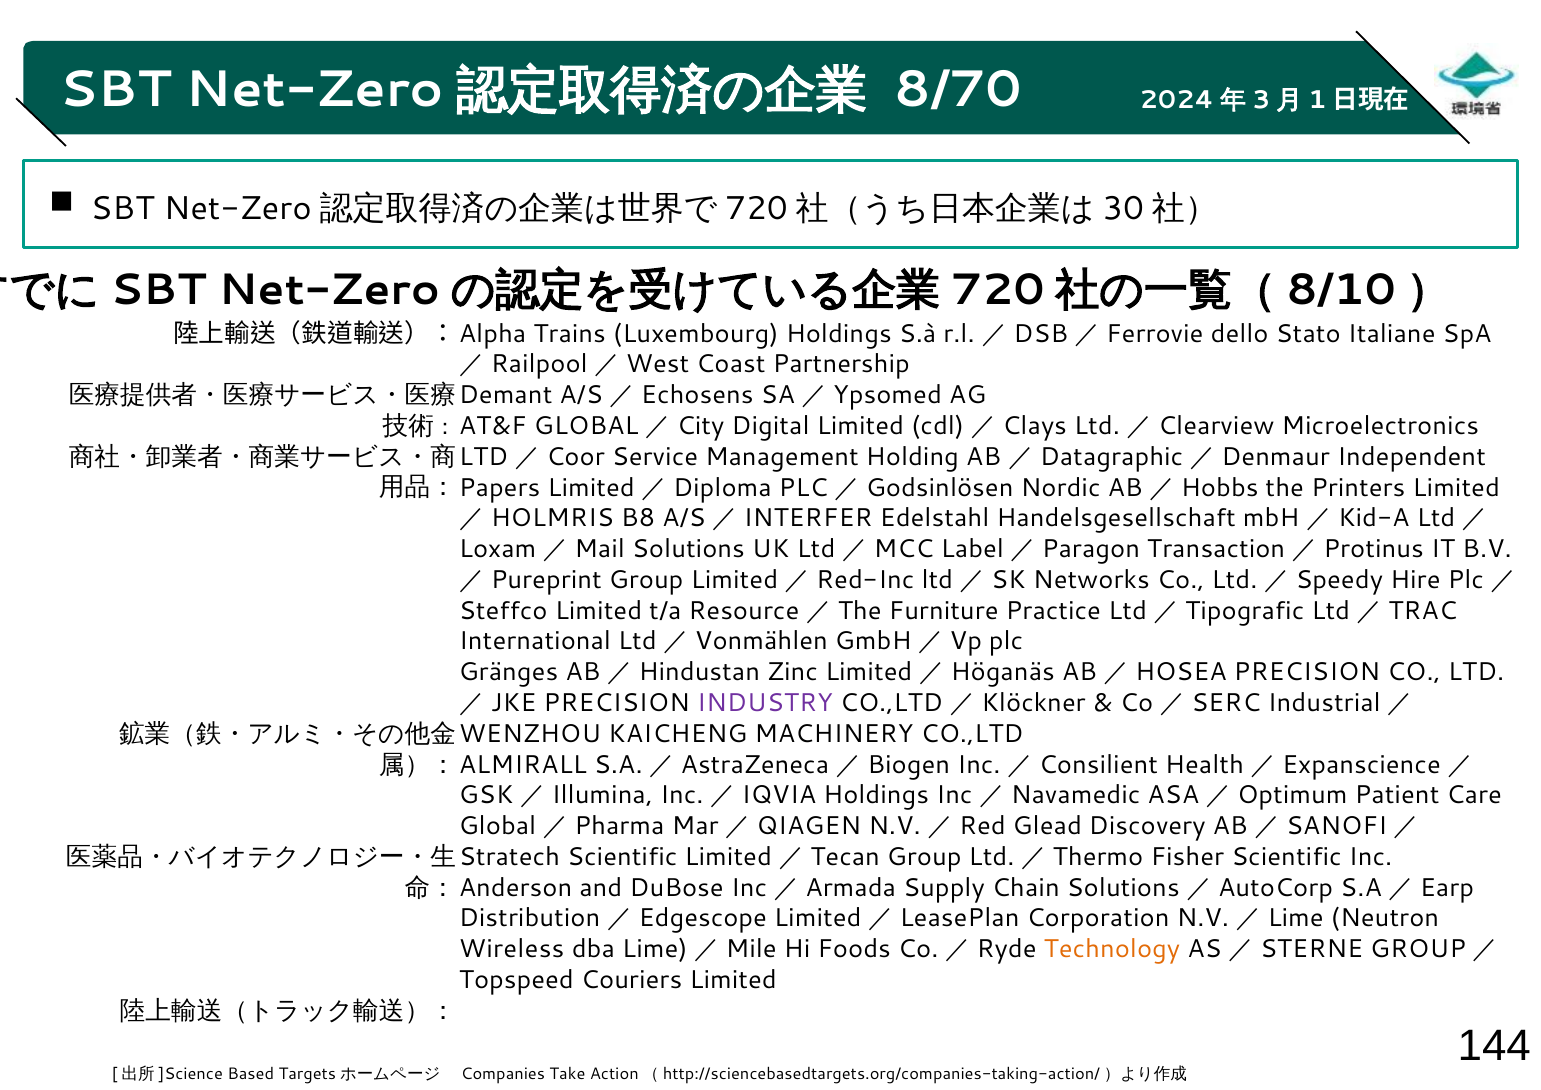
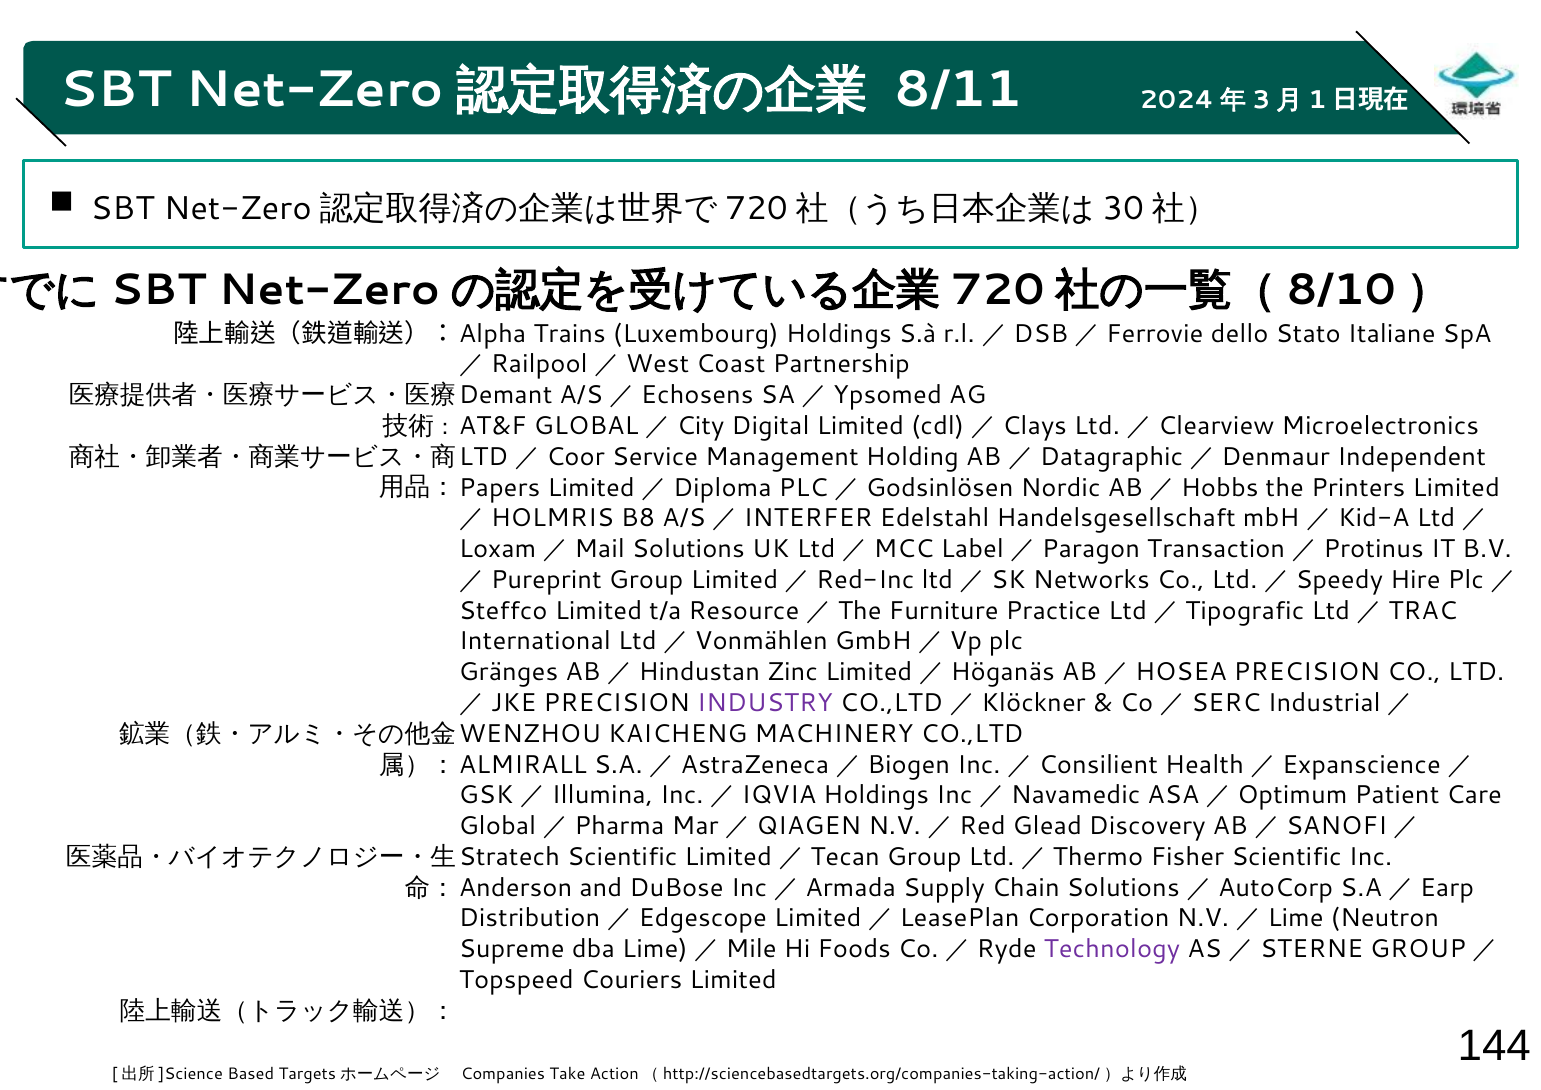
8/70: 8/70 -> 8/11 (959, 90)
Wireless: Wireless -> Supreme (512, 949)
Technology colour: orange -> purple (1112, 949)
